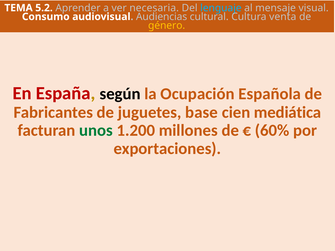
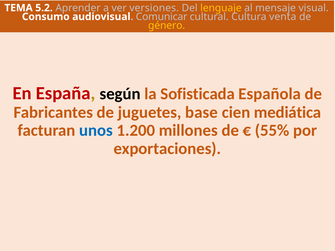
necesaria: necesaria -> versiones (154, 8)
lenguaje colour: light blue -> yellow (221, 8)
Audiencias: Audiencias -> Comunicar (162, 17)
Ocupación: Ocupación -> Sofisticada (198, 94)
unos colour: green -> blue (96, 131)
60%: 60% -> 55% (272, 131)
